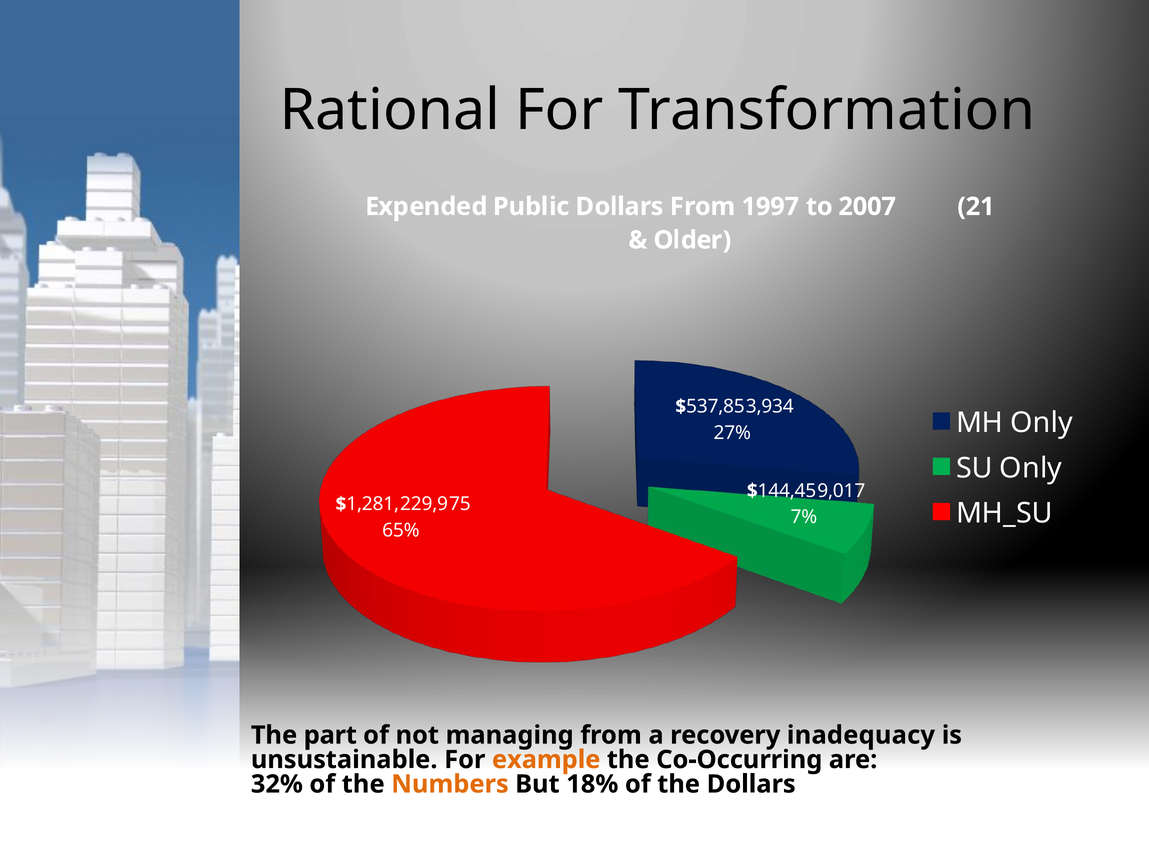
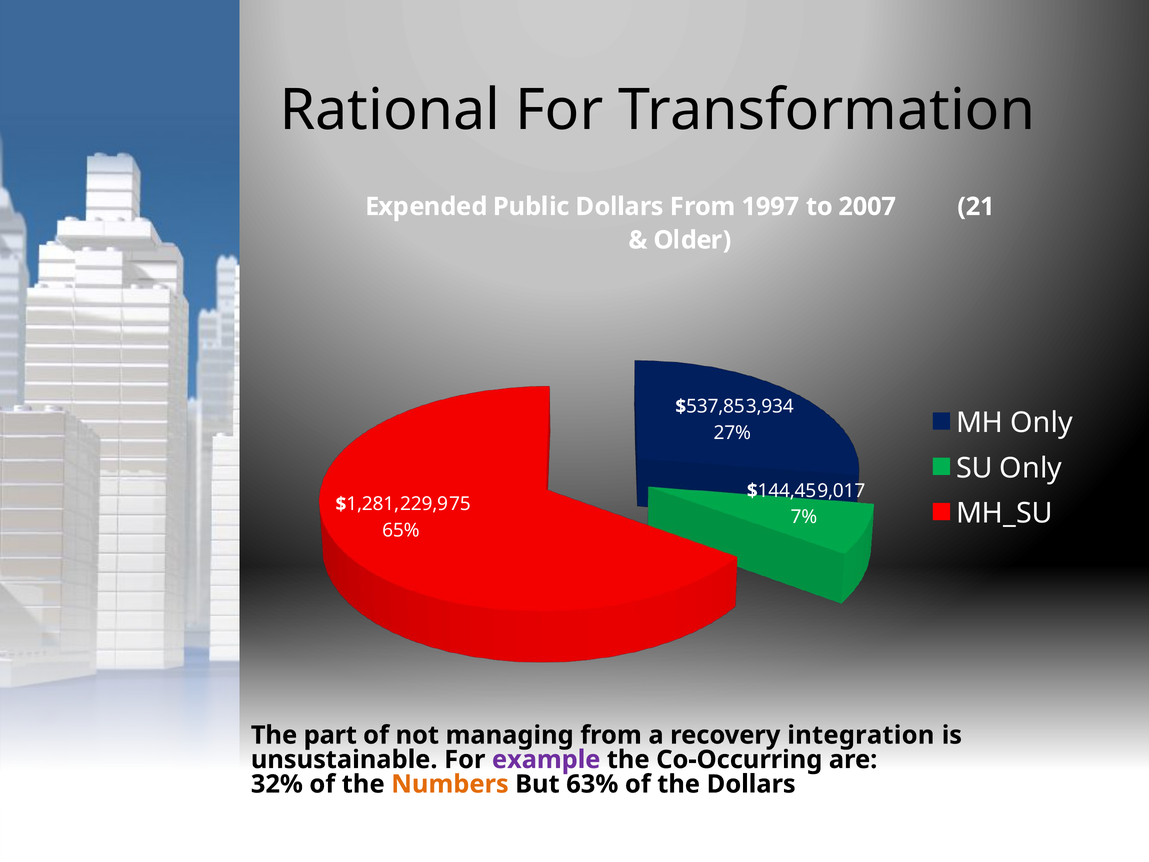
inadequacy: inadequacy -> integration (861, 735)
example colour: orange -> purple (546, 759)
18%: 18% -> 63% (592, 784)
